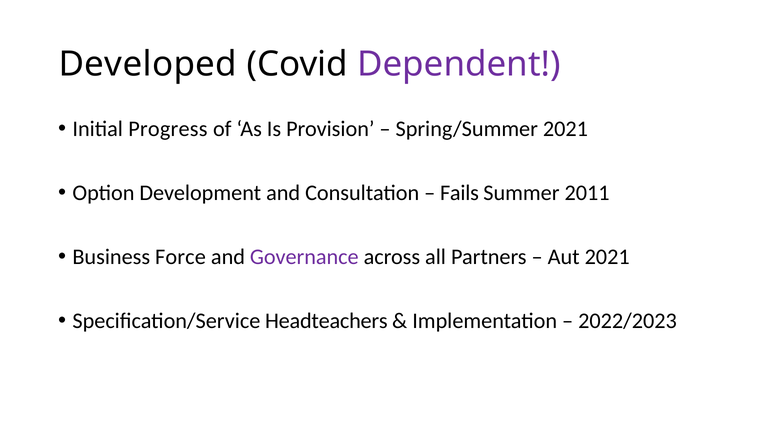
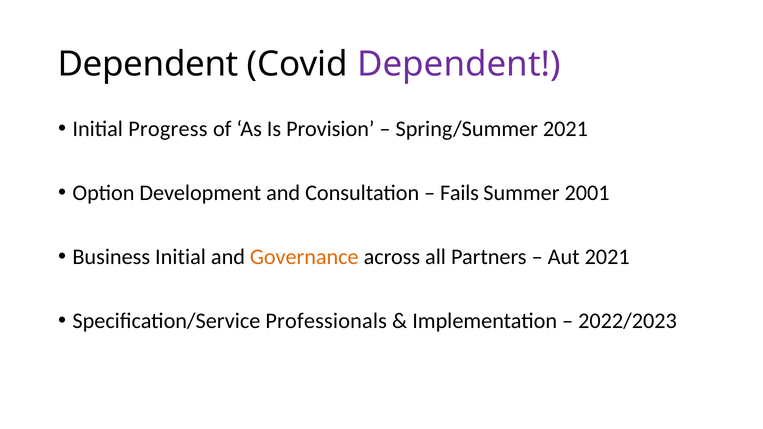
Developed: Developed -> Dependent (148, 64)
2011: 2011 -> 2001 (587, 193)
Business Force: Force -> Initial (181, 257)
Governance colour: purple -> orange (304, 257)
Headteachers: Headteachers -> Professionals (326, 321)
